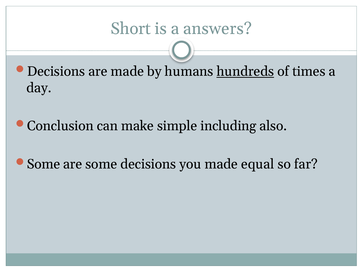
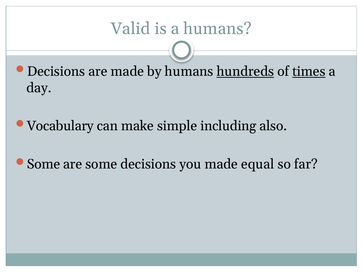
Short: Short -> Valid (131, 29)
a answers: answers -> humans (218, 29)
times underline: none -> present (309, 72)
Conclusion: Conclusion -> Vocabulary (60, 126)
